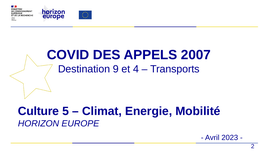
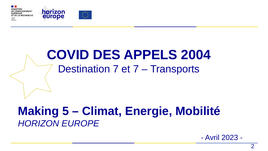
2007: 2007 -> 2004 (196, 55)
Destination 9: 9 -> 7 (116, 69)
et 4: 4 -> 7 (136, 69)
Culture: Culture -> Making (38, 111)
